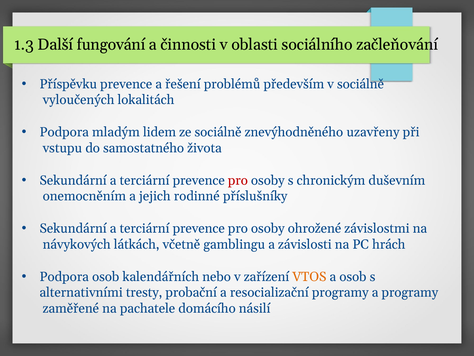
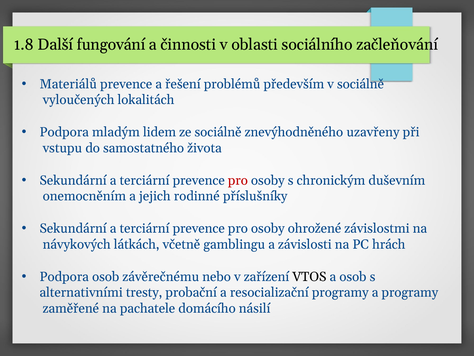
1.3: 1.3 -> 1.8 (24, 45)
Příspěvku: Příspěvku -> Materiálů (68, 84)
kalendářních: kalendářních -> závěrečnému (161, 276)
VTOS colour: orange -> black (309, 276)
